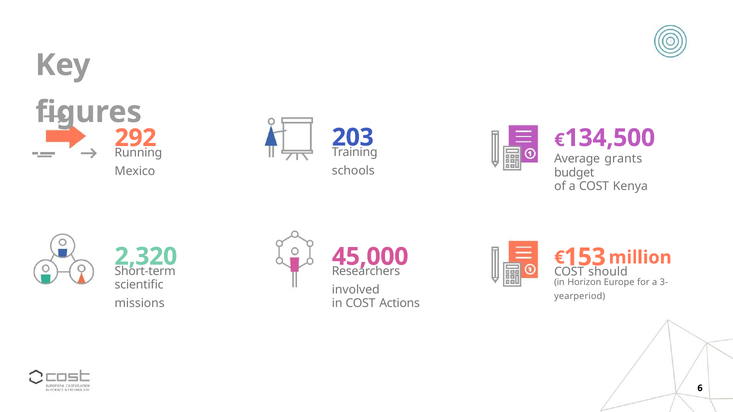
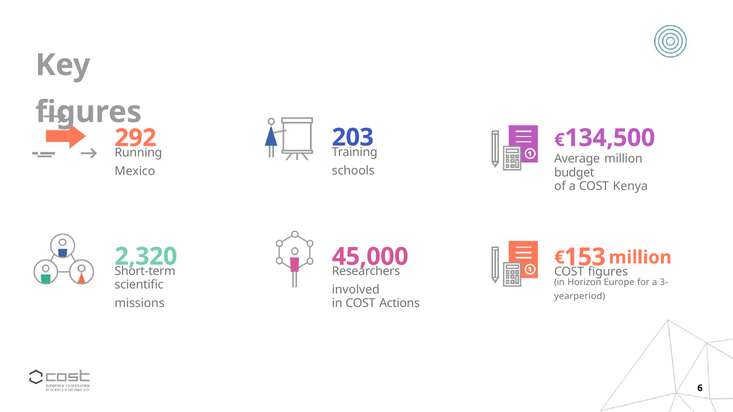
Average grants: grants -> million (623, 159)
should: should -> figures (608, 272)
